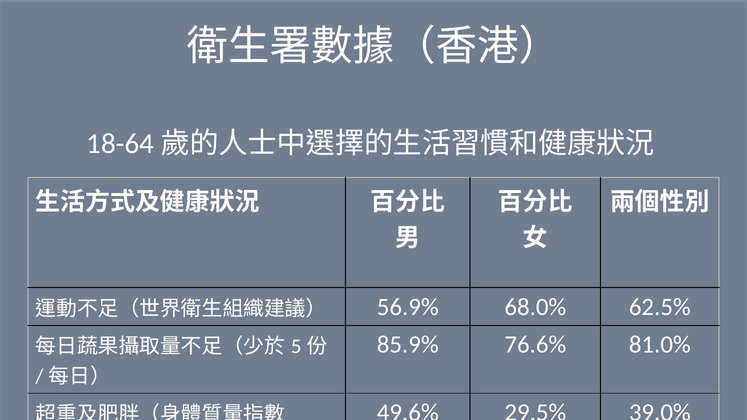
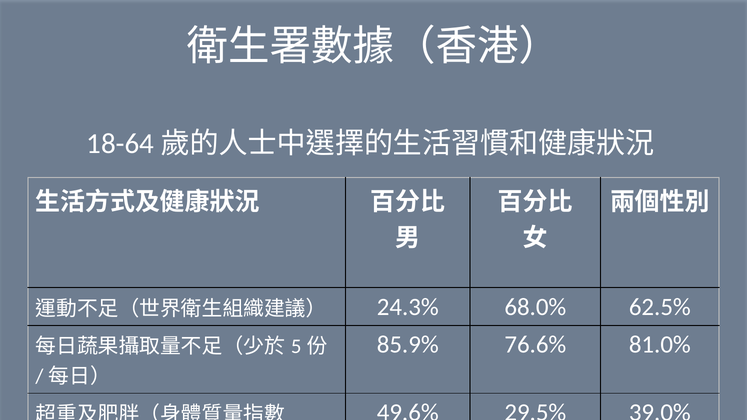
56.9%: 56.9% -> 24.3% (408, 307)
